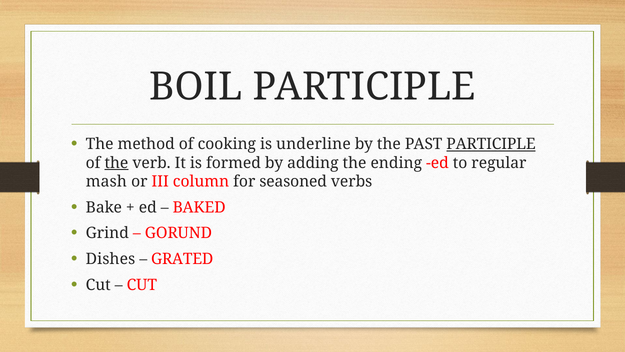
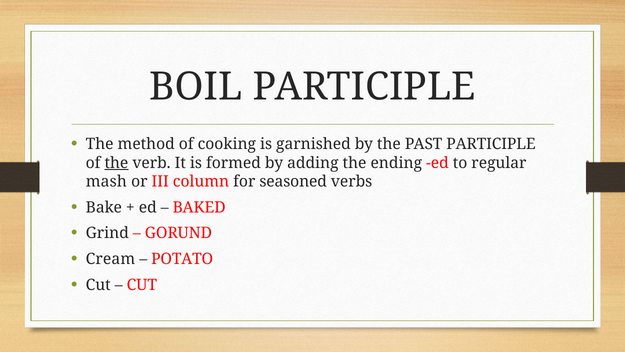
underline: underline -> garnished (313, 144)
PARTICIPLE underline: present -> none (491, 144)
Dishes: Dishes -> Cream (110, 259)
GRATED: GRATED -> POTATO (182, 259)
